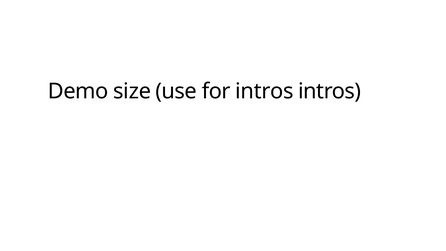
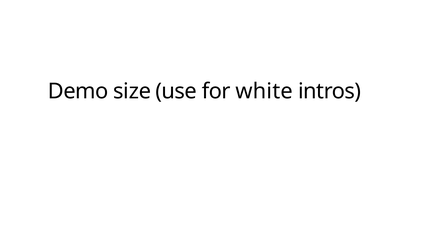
for intros: intros -> white (264, 91)
